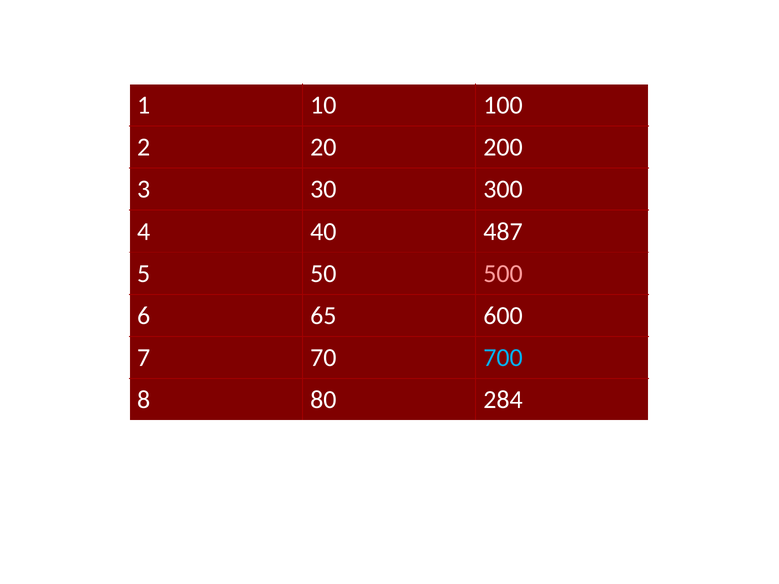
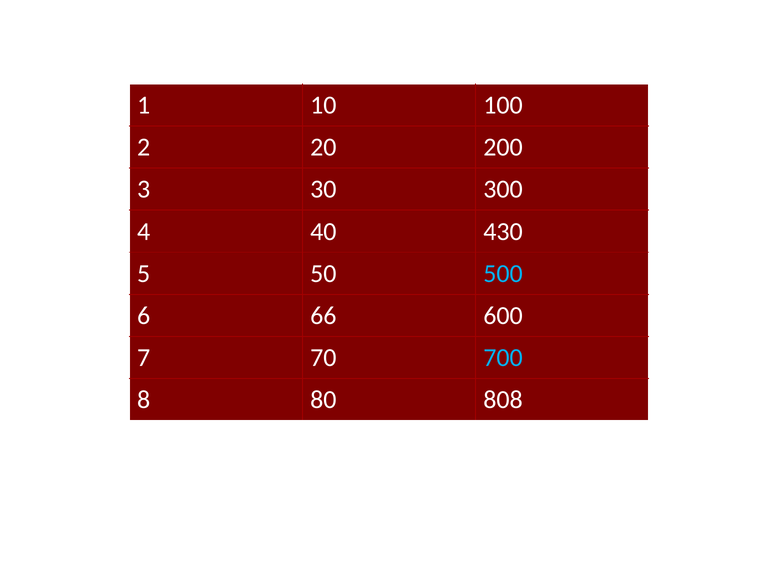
487: 487 -> 430 (503, 232)
500 colour: pink -> light blue (503, 274)
65: 65 -> 66 (323, 316)
284: 284 -> 808 (503, 400)
